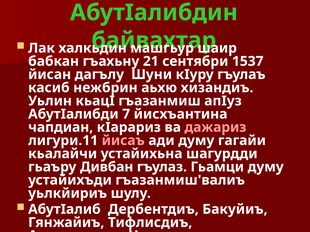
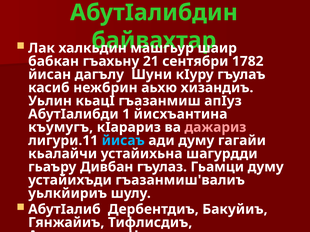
1537: 1537 -> 1782 (248, 61)
7: 7 -> 1 (126, 114)
чапдиан: чапдиан -> къумугъ (61, 128)
йисаъ colour: pink -> light blue (123, 141)
